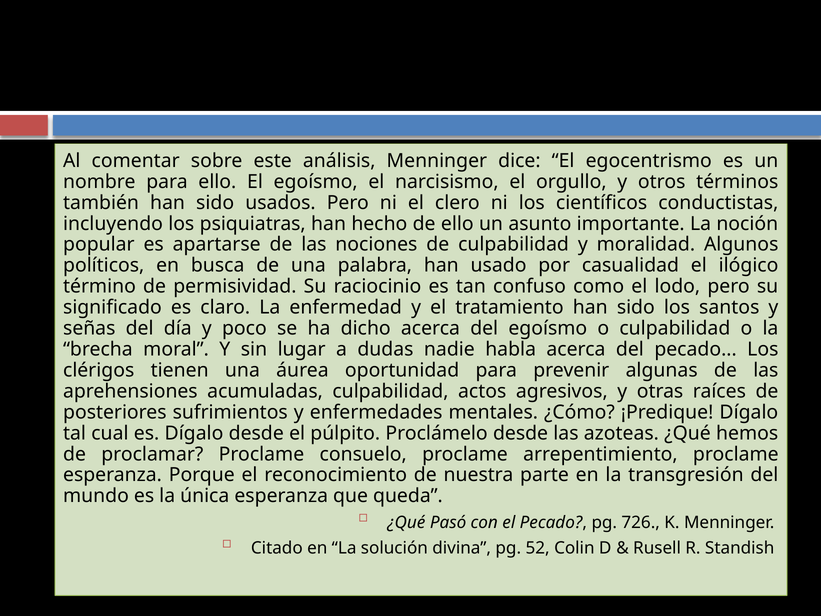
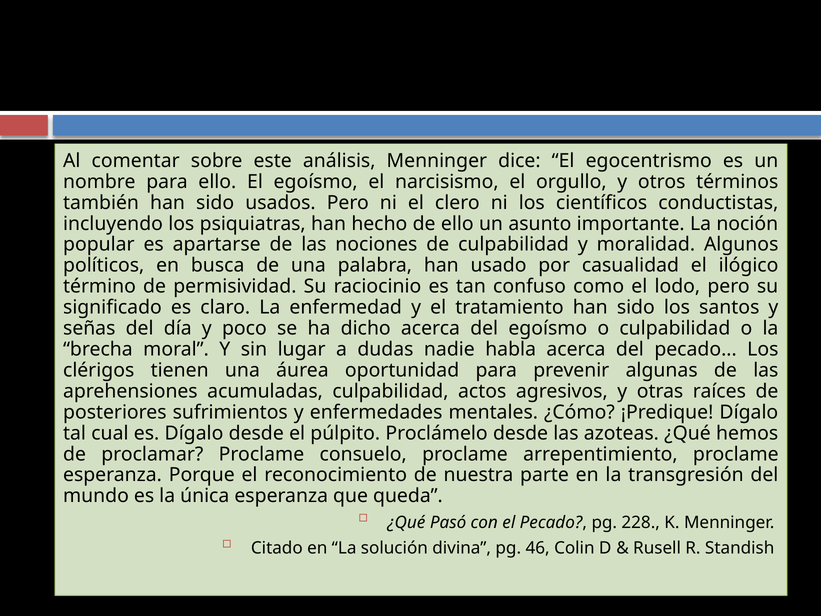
726: 726 -> 228 (641, 522)
52: 52 -> 46 (538, 548)
